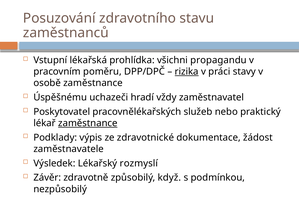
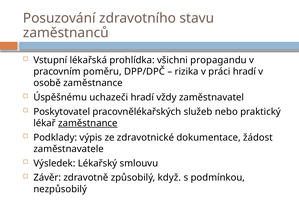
rizika underline: present -> none (187, 72)
práci stavy: stavy -> hradí (244, 72)
rozmyslí: rozmyslí -> smlouvu (139, 163)
